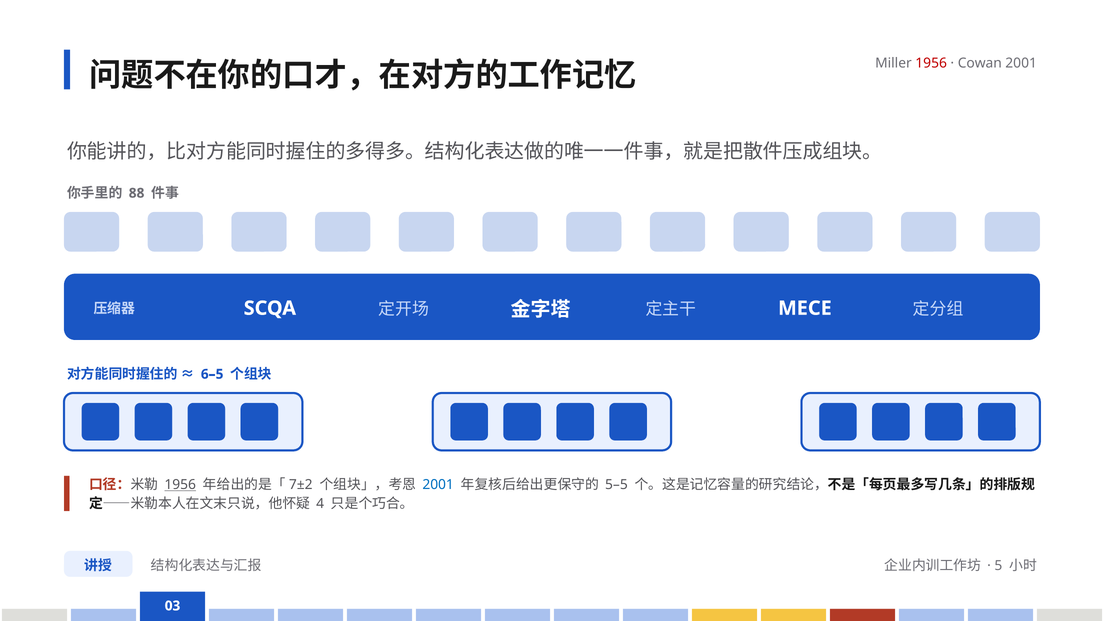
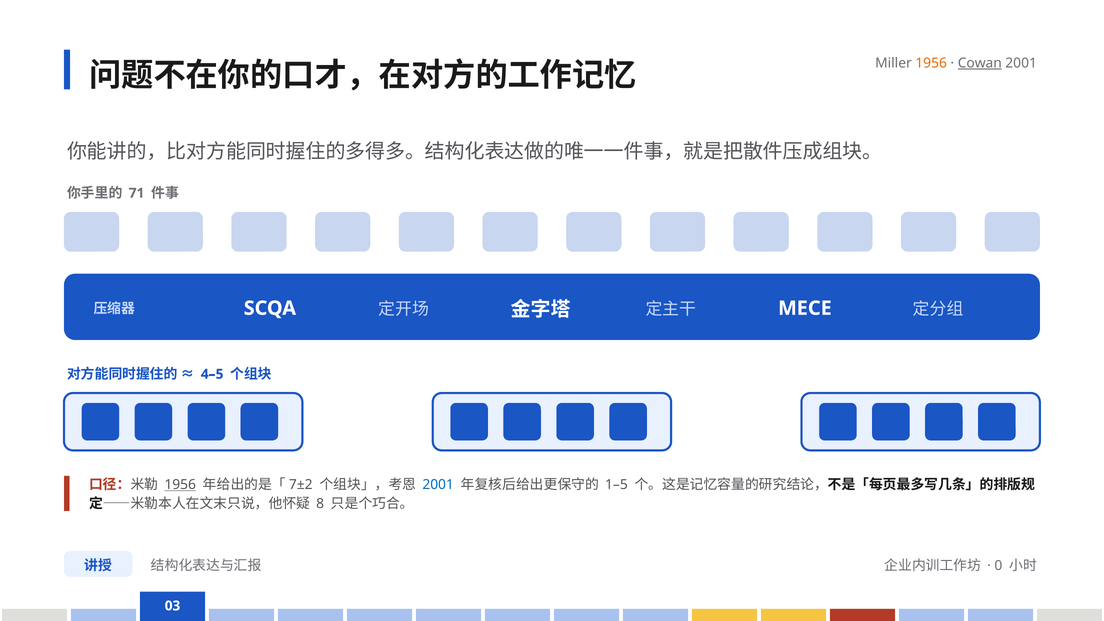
1956 colour: red -> orange (931, 63)
Cowan underline: none -> present (980, 63)
88: 88 -> 71 (137, 193)
6–5: 6–5 -> 4–5 (212, 374)
5–5: 5–5 -> 1–5 (616, 485)
4: 4 -> 8 (320, 504)
5: 5 -> 0 (998, 566)
